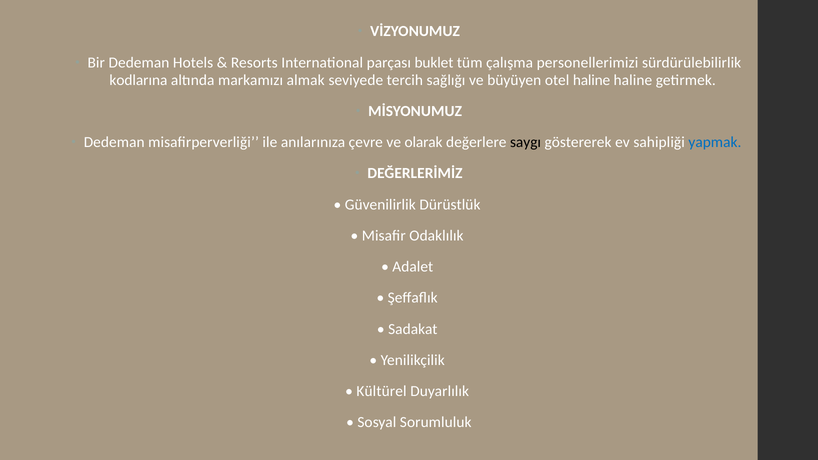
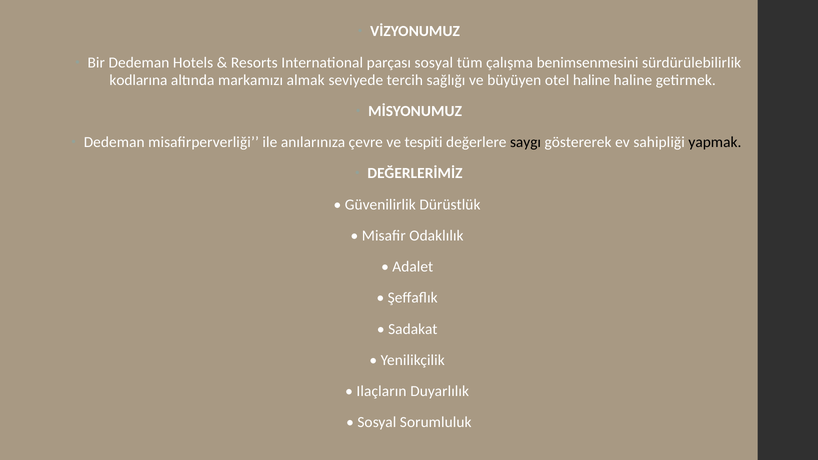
parçası buklet: buklet -> sosyal (434, 63)
personellerimizi: personellerimizi -> benimsenmesini (588, 63)
olarak: olarak -> tespiti (424, 142)
yapmak colour: blue -> black (715, 142)
Kültürel: Kültürel -> Ilaçların (382, 391)
